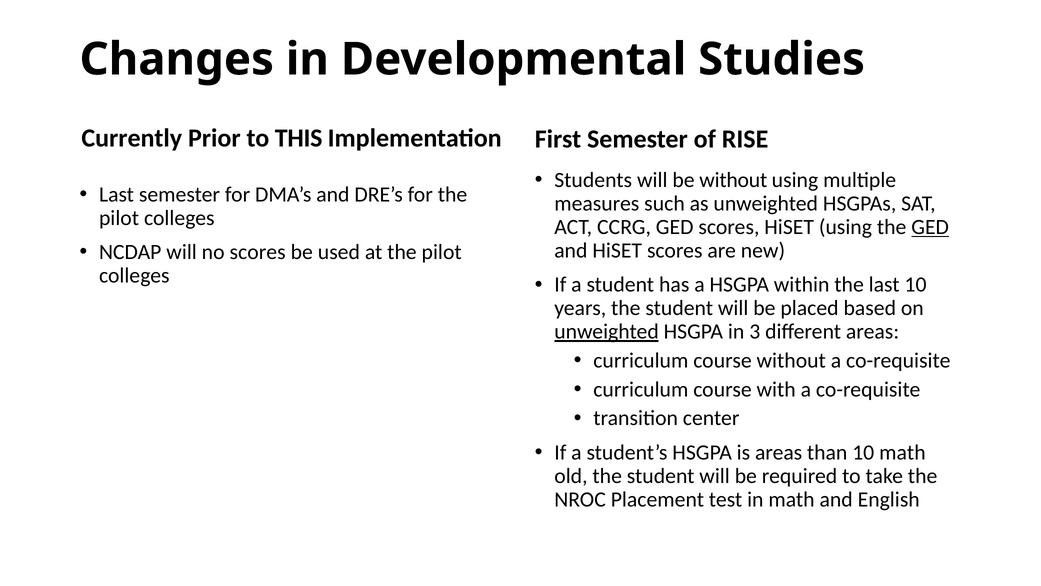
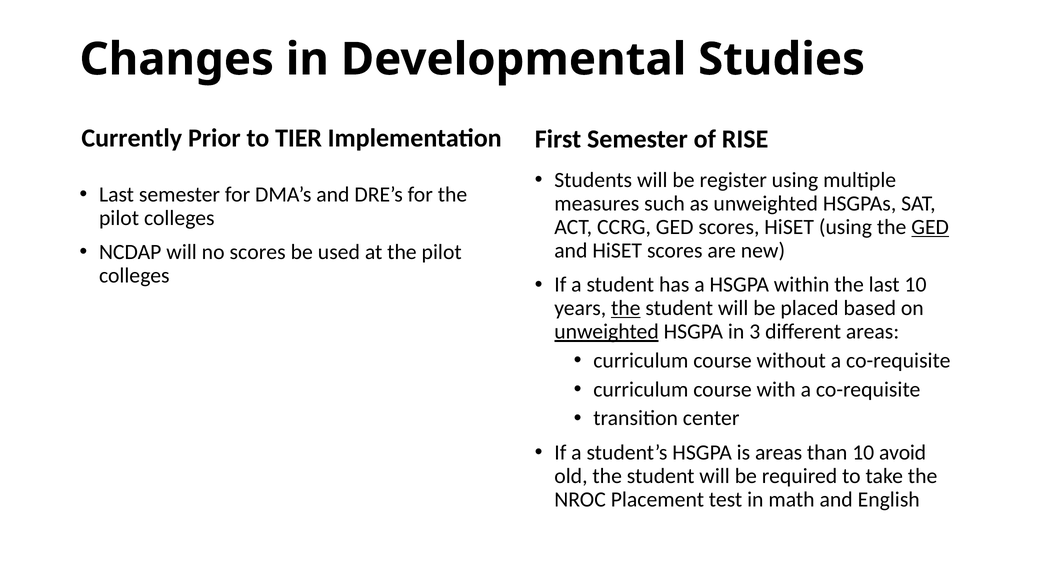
THIS: THIS -> TIER (299, 138)
be without: without -> register (733, 180)
the underline: none -> present (626, 308)
10 math: math -> avoid (903, 452)
